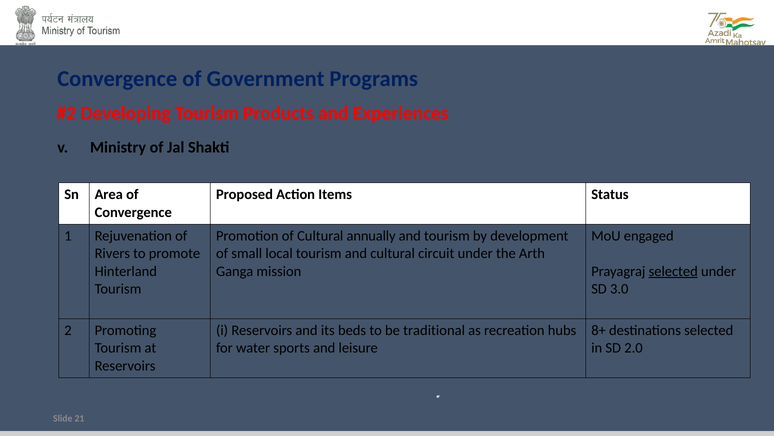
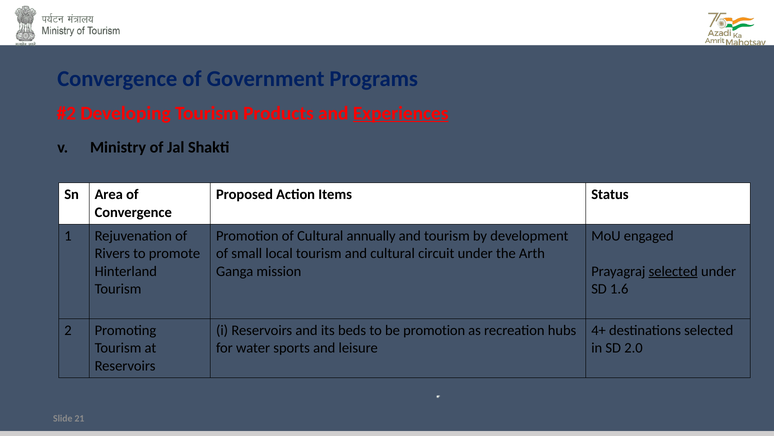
Experiences underline: none -> present (401, 113)
3.0: 3.0 -> 1.6 (619, 289)
be traditional: traditional -> promotion (434, 330)
8+: 8+ -> 4+ (599, 330)
